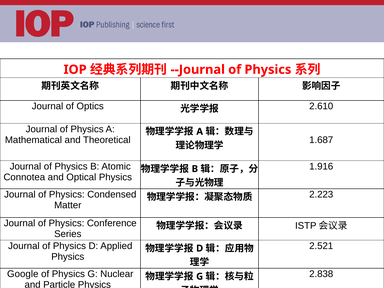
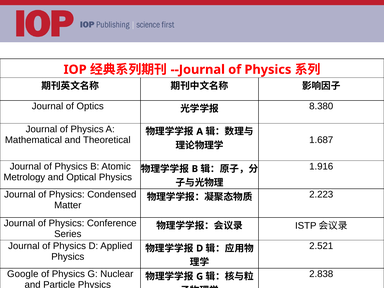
2.610: 2.610 -> 8.380 (321, 106)
Connotea: Connotea -> Metrology (24, 177)
